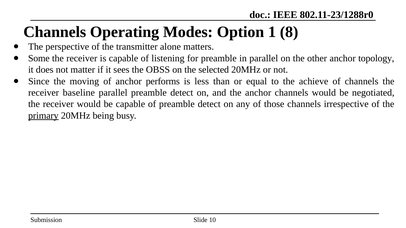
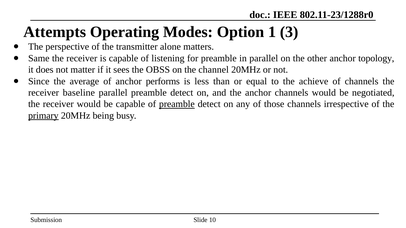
Channels: Channels -> Attempts (55, 32)
8: 8 -> 3 (289, 32)
Some: Some -> Same (39, 58)
selected: selected -> channel (214, 70)
moving: moving -> average (84, 81)
preamble underline: none -> present (177, 104)
